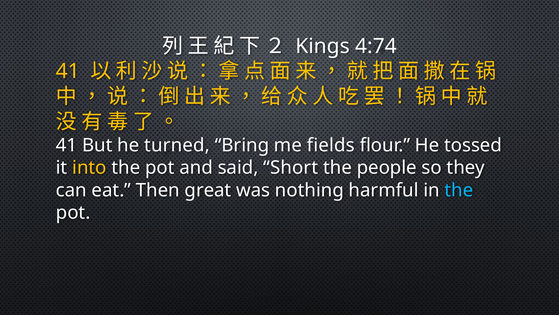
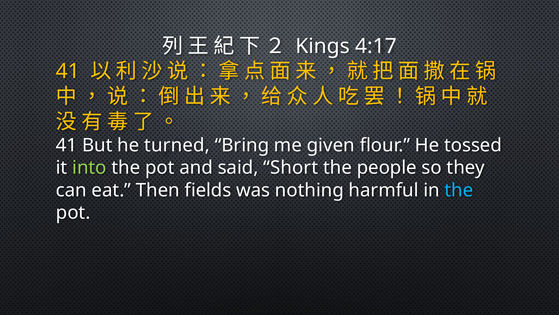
4:74: 4:74 -> 4:17 (376, 46)
fields: fields -> given (331, 145)
into colour: yellow -> light green (89, 168)
great: great -> fields (208, 190)
